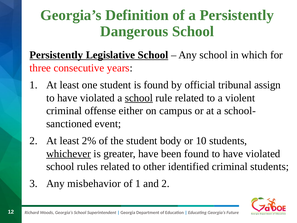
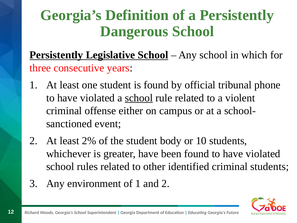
assign: assign -> phone (267, 85)
whichever underline: present -> none (69, 153)
misbehavior: misbehavior -> environment (94, 183)
